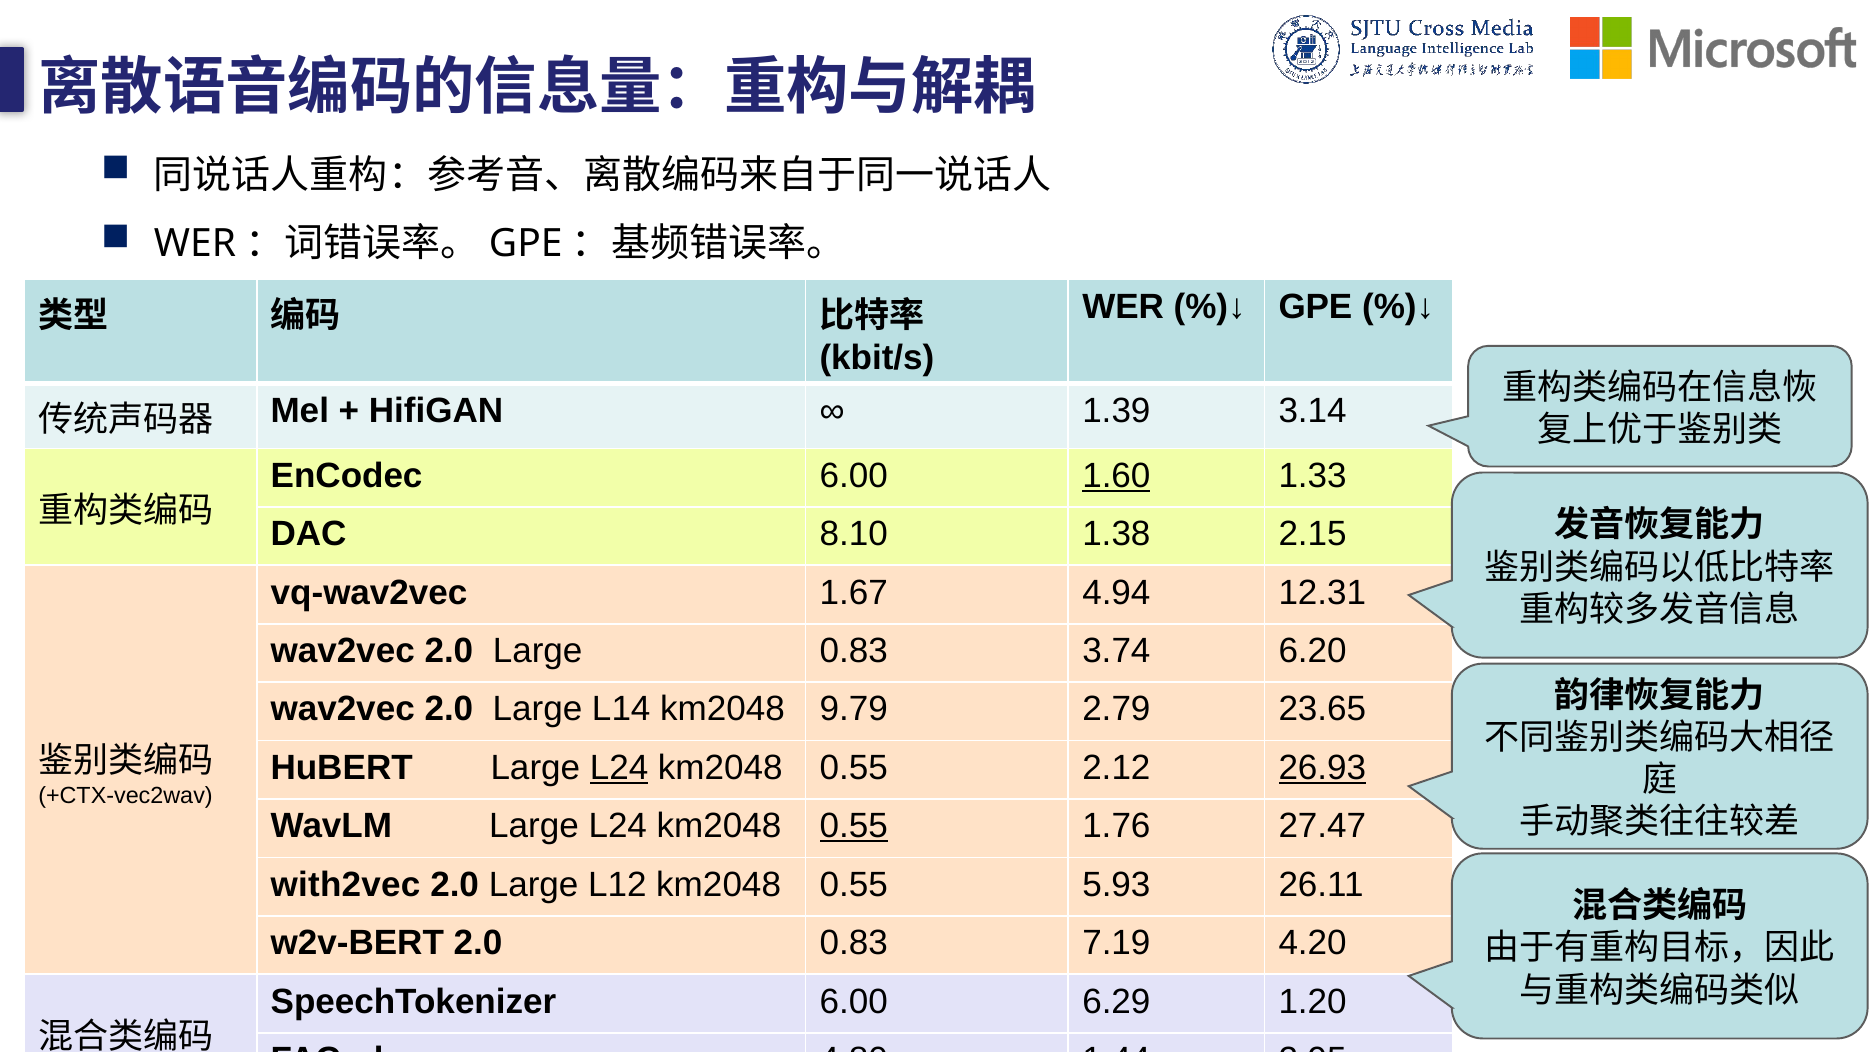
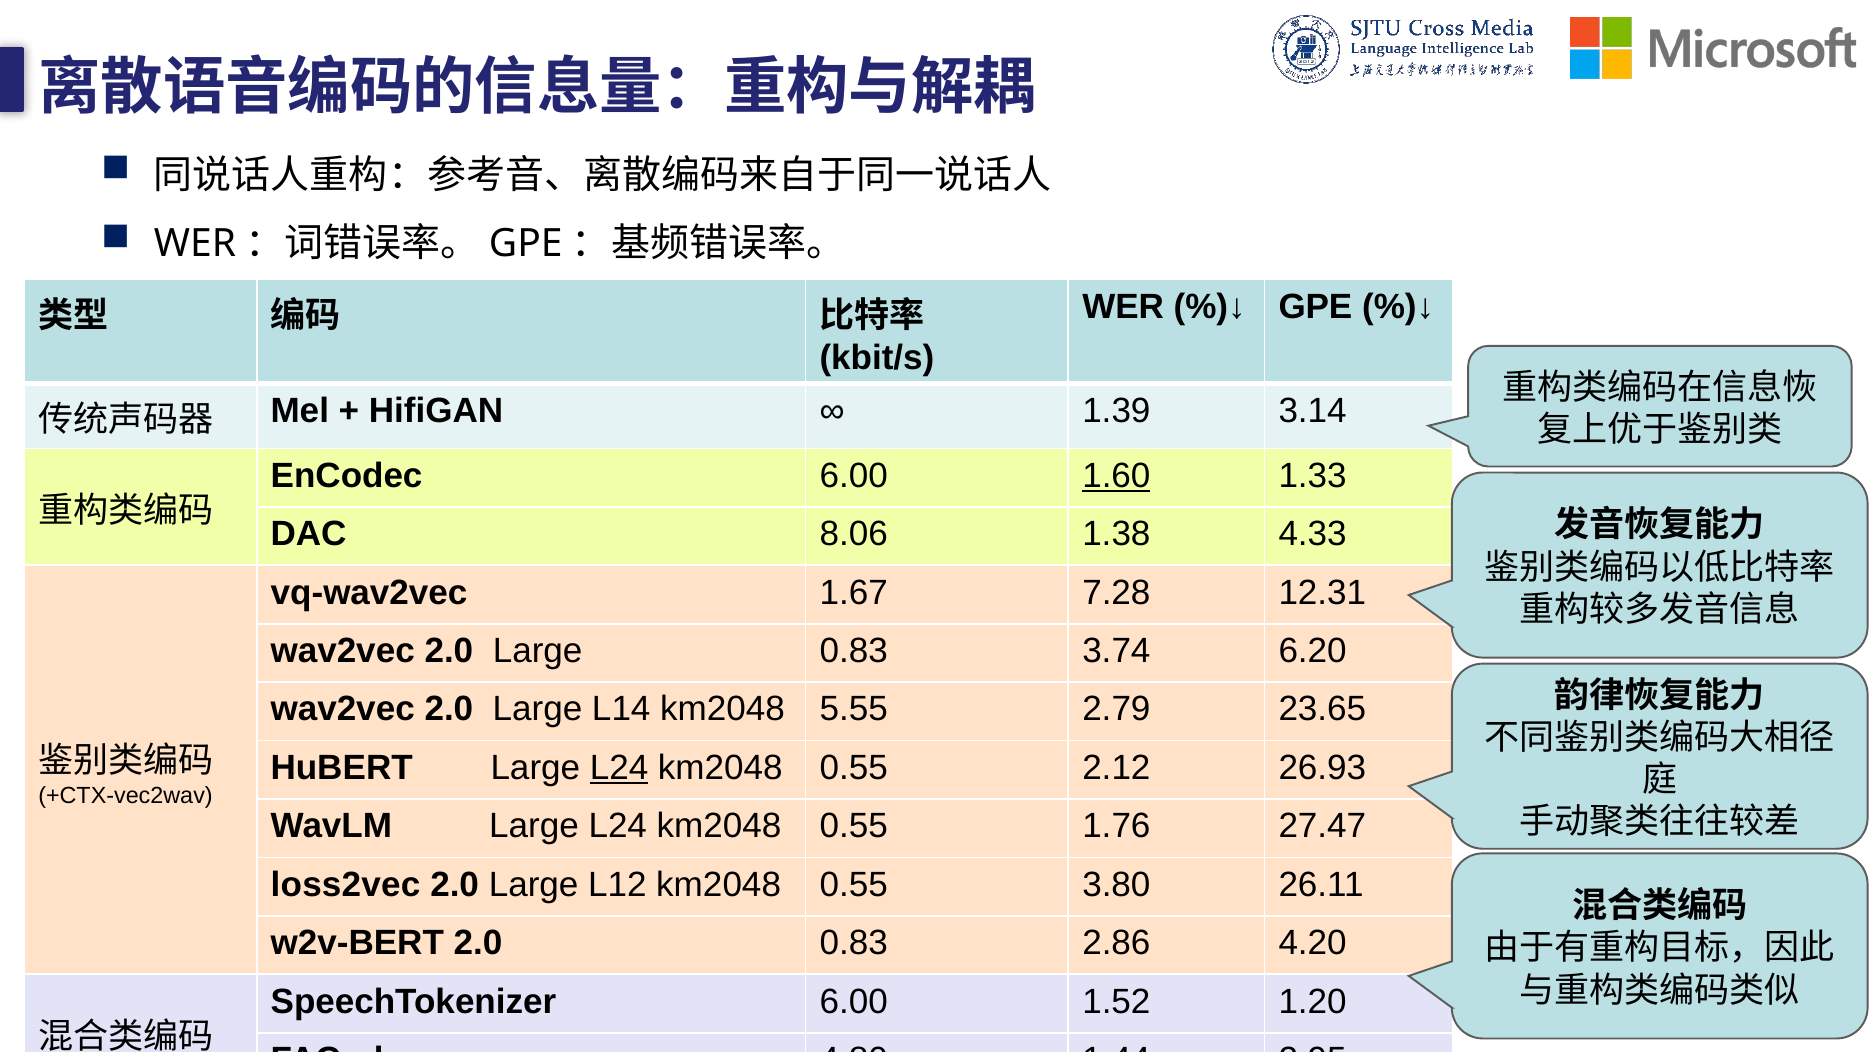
8.10: 8.10 -> 8.06 (854, 534)
2.15: 2.15 -> 4.33 (1313, 534)
4.94: 4.94 -> 7.28 (1116, 592)
9.79: 9.79 -> 5.55 (854, 709)
26.93 underline: present -> none (1322, 768)
0.55 underline: present -> none (854, 826)
with2vec: with2vec -> loss2vec (346, 885)
5.93: 5.93 -> 3.80 (1116, 885)
7.19: 7.19 -> 2.86 (1116, 943)
6.29: 6.29 -> 1.52 (1116, 1001)
